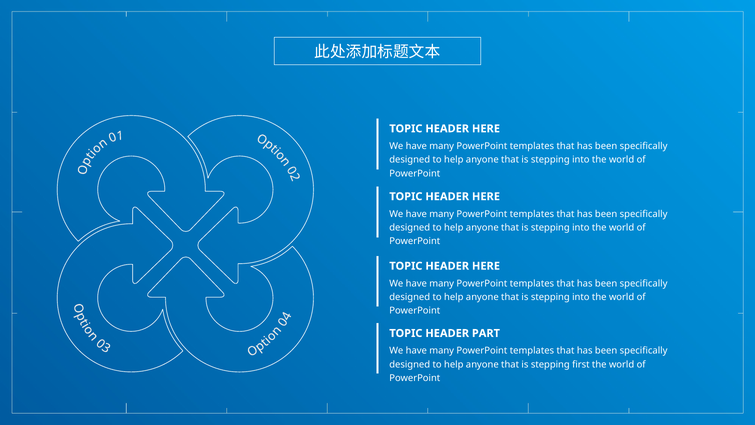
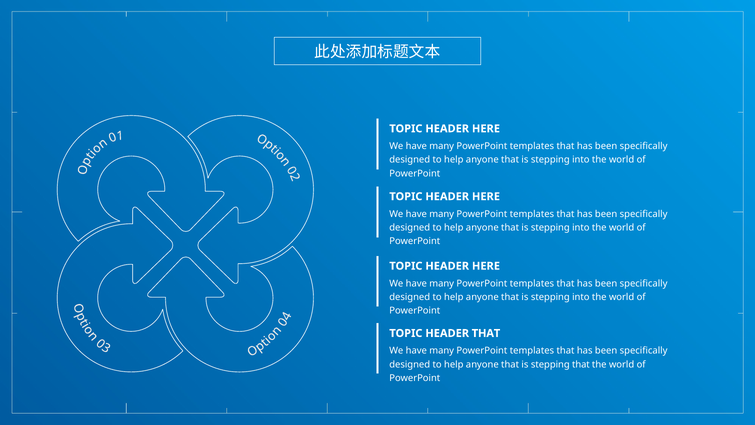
HEADER PART: PART -> THAT (486, 333)
stepping first: first -> that (581, 364)
